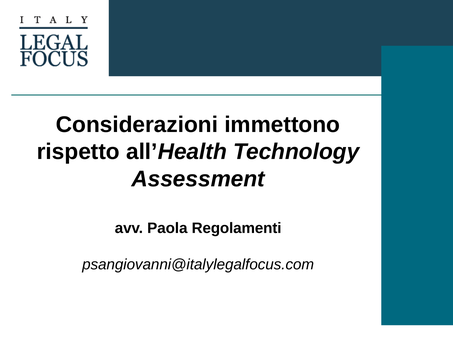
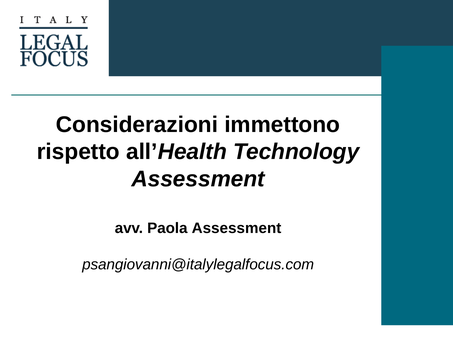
Paola Regolamenti: Regolamenti -> Assessment (237, 228)
